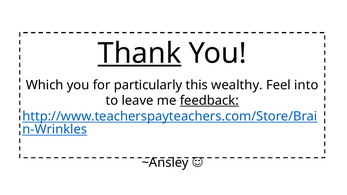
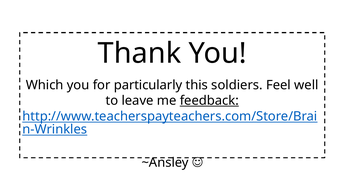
Thank underline: present -> none (139, 53)
wealthy: wealthy -> soldiers (237, 85)
into: into -> well (306, 85)
